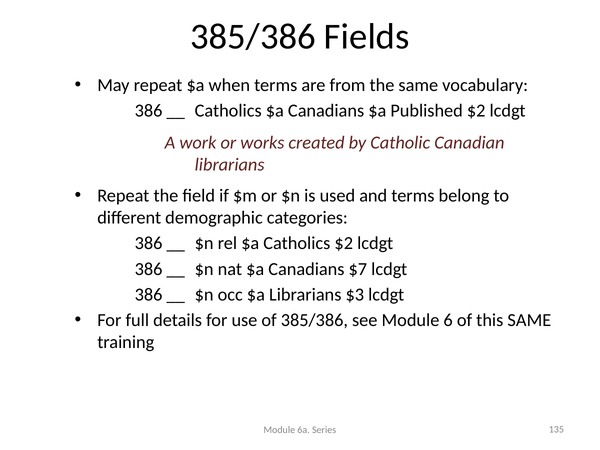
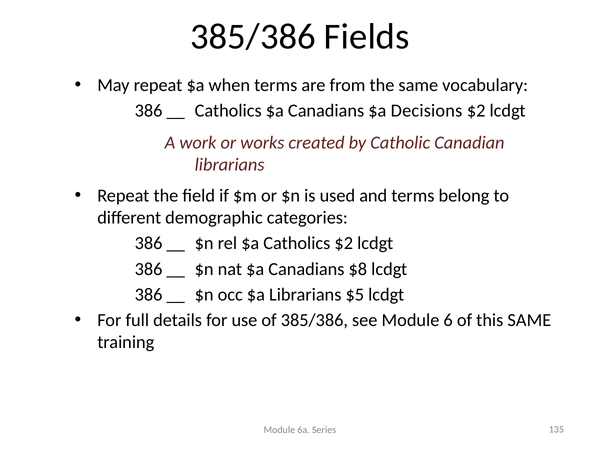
Published: Published -> Decisions (427, 111)
$7: $7 -> $8 (358, 269)
$3: $3 -> $5 (355, 295)
